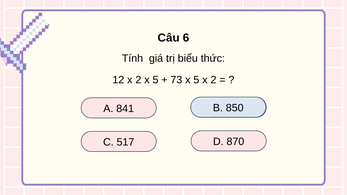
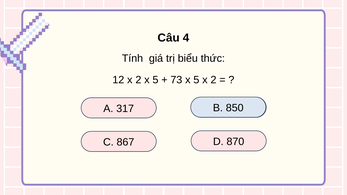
6: 6 -> 4 (186, 38)
841: 841 -> 317 (125, 109)
517: 517 -> 867 (125, 142)
